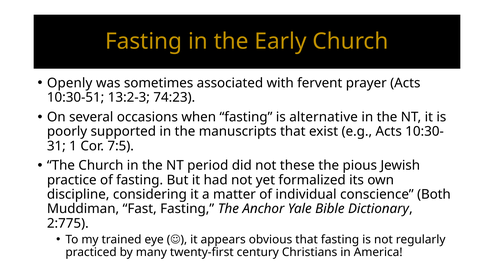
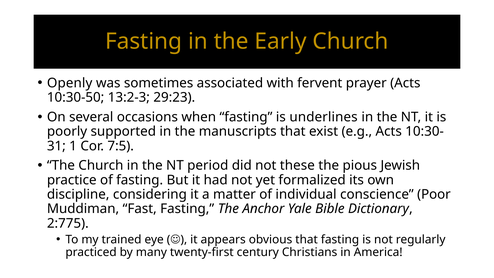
10:30-51: 10:30-51 -> 10:30-50 (76, 97)
74:23: 74:23 -> 29:23 (174, 97)
alternative: alternative -> underlines (324, 117)
Both: Both -> Poor (434, 194)
